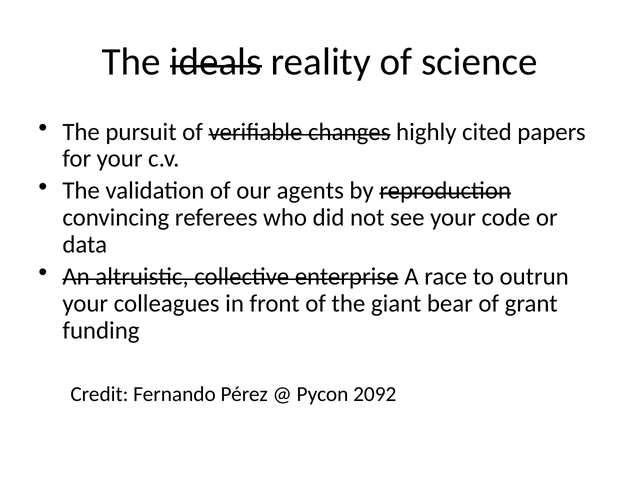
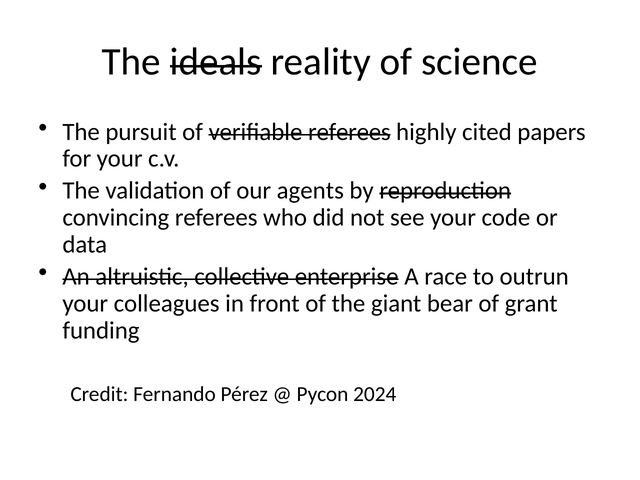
verifiable changes: changes -> referees (349, 132)
2092: 2092 -> 2024 (375, 394)
